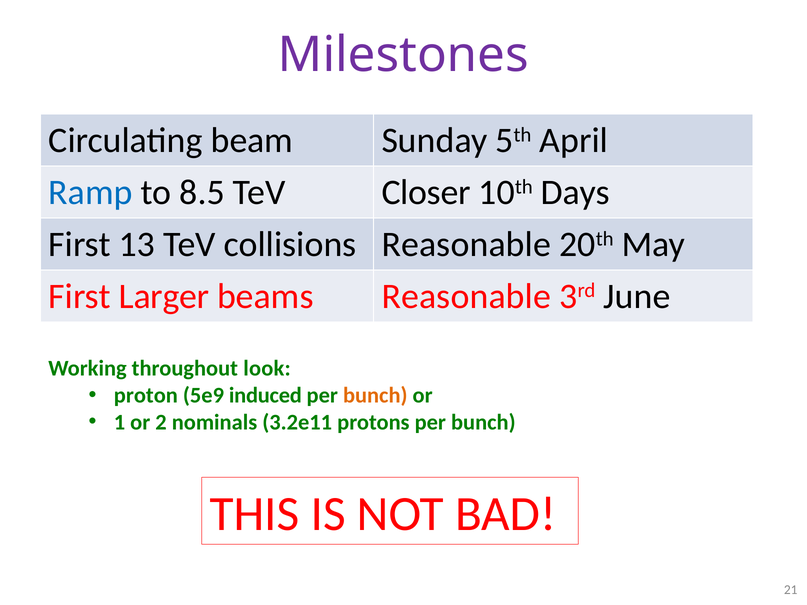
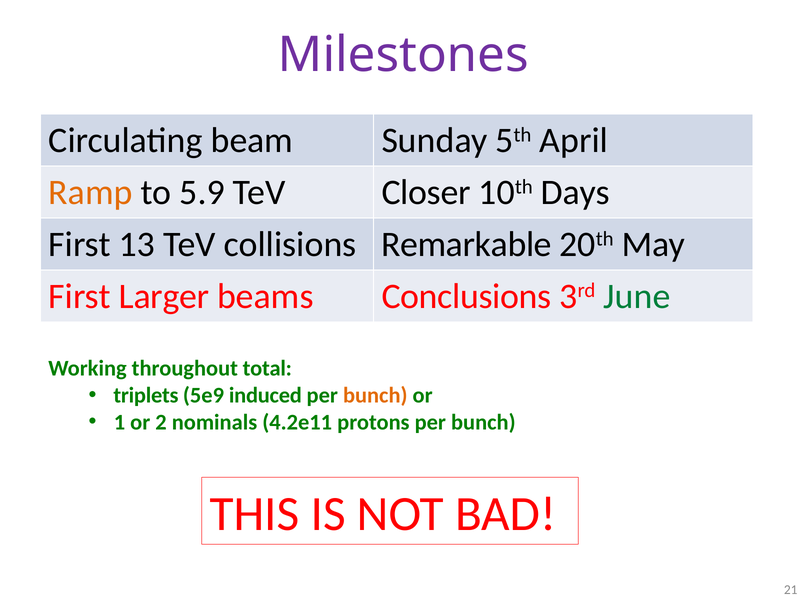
Ramp colour: blue -> orange (90, 193)
8.5: 8.5 -> 5.9 (202, 193)
collisions Reasonable: Reasonable -> Remarkable (466, 245)
beams Reasonable: Reasonable -> Conclusions (466, 297)
June colour: black -> green (637, 297)
look: look -> total (267, 369)
proton: proton -> triplets (146, 396)
3.2e11: 3.2e11 -> 4.2e11 (297, 423)
